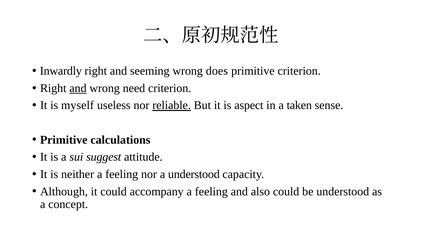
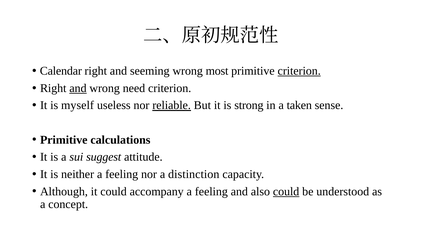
Inwardly: Inwardly -> Calendar (61, 71)
does: does -> most (217, 71)
criterion underline: none -> present (299, 71)
aspect: aspect -> strong (249, 106)
a understood: understood -> distinction (194, 175)
could underline: none -> present (286, 192)
